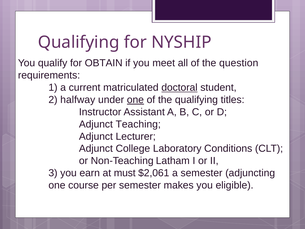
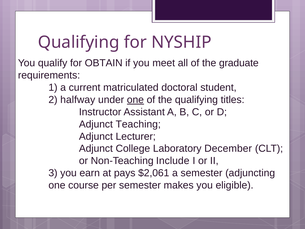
question: question -> graduate (239, 63)
doctoral underline: present -> none (179, 87)
Conditions: Conditions -> December (228, 148)
Latham: Latham -> Include (173, 161)
must: must -> pays (125, 173)
